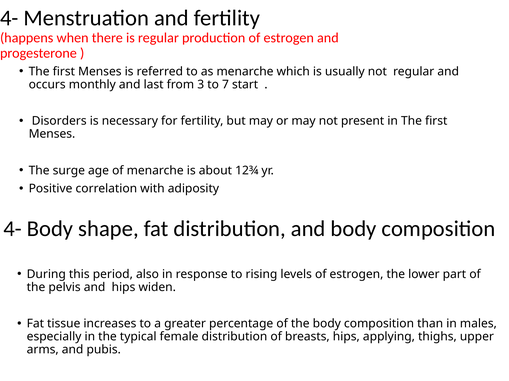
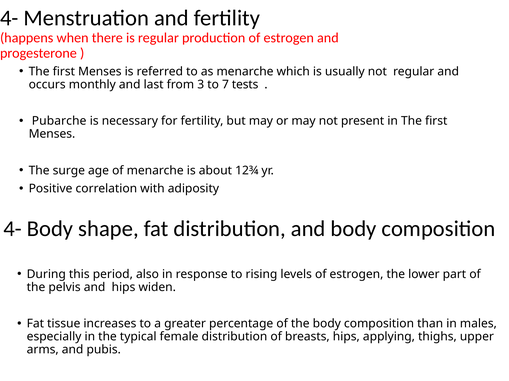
start: start -> tests (245, 85)
Disorders: Disorders -> Pubarche (59, 121)
